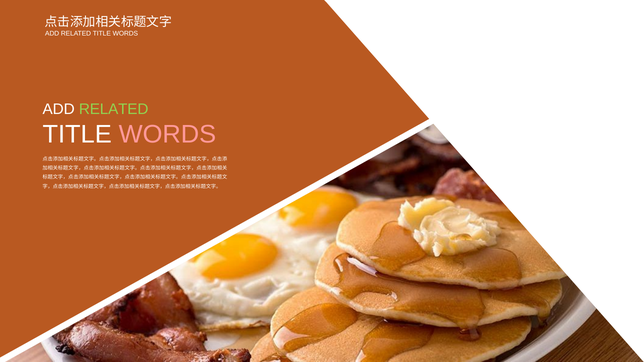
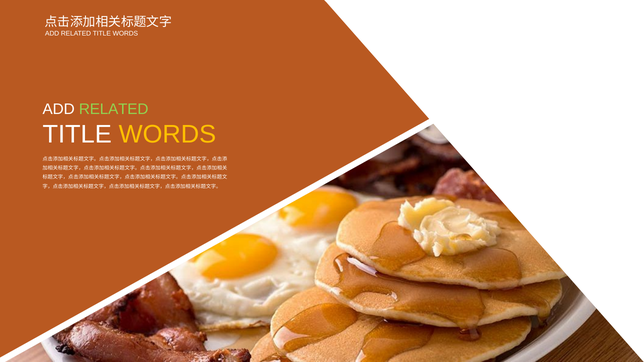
WORDS colour: pink -> yellow (167, 134)
